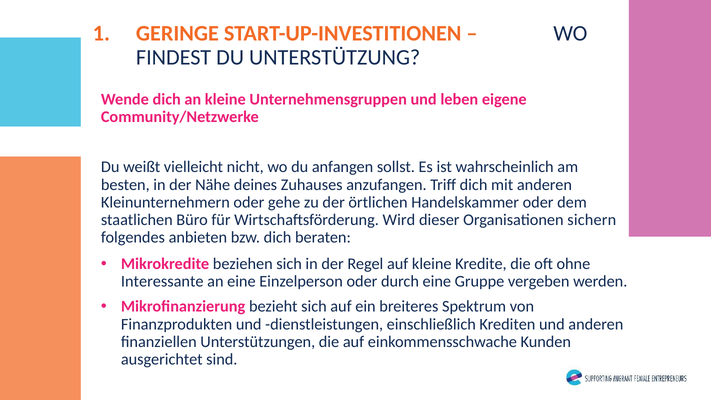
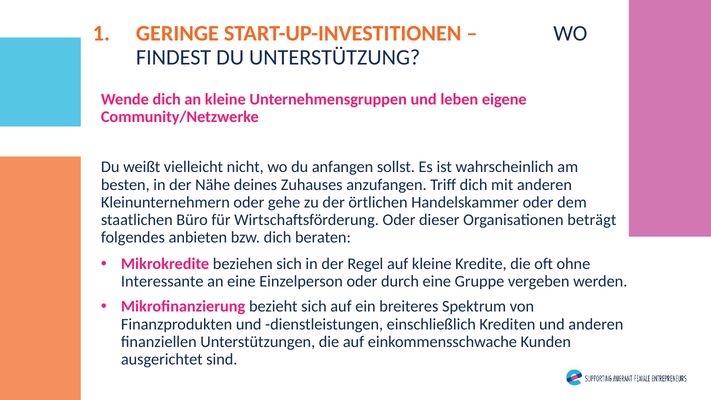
Wirtschaftsförderung Wird: Wird -> Oder (399, 220)
sichern: sichern -> beträgt (592, 220)
